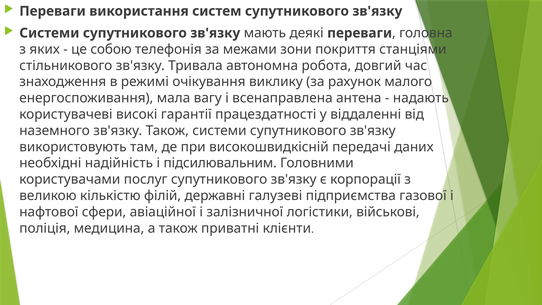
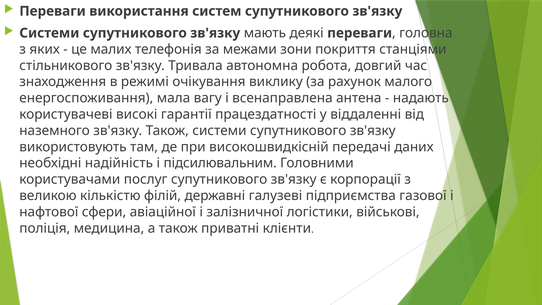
собою: собою -> малих (111, 49)
